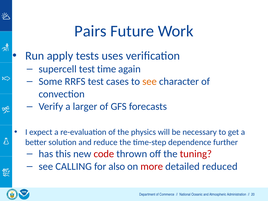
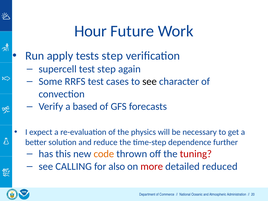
Pairs: Pairs -> Hour (91, 31)
tests uses: uses -> step (112, 56)
test time: time -> step (107, 69)
see colour: orange -> black (150, 82)
larger: larger -> based (85, 107)
code colour: red -> orange (104, 154)
